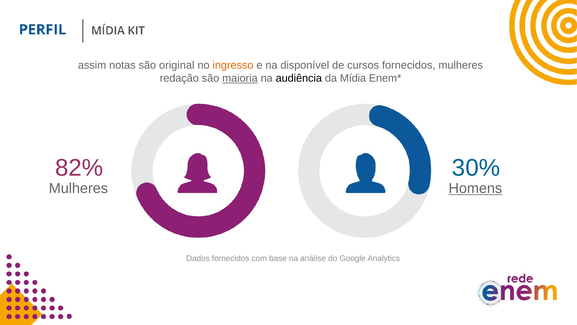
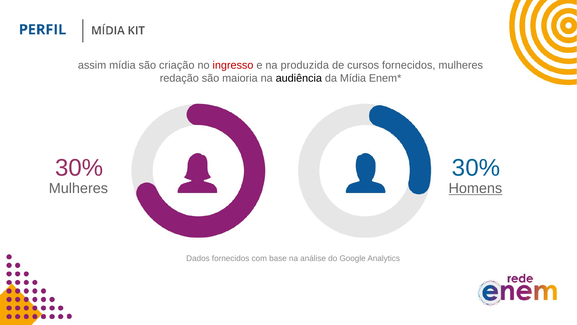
assim notas: notas -> mídia (122, 65)
original: original -> criação (177, 65)
ingresso colour: orange -> red (233, 65)
disponível: disponível -> produzida (305, 65)
maioria underline: present -> none (240, 78)
82%: 82% -> 30% (79, 168)
